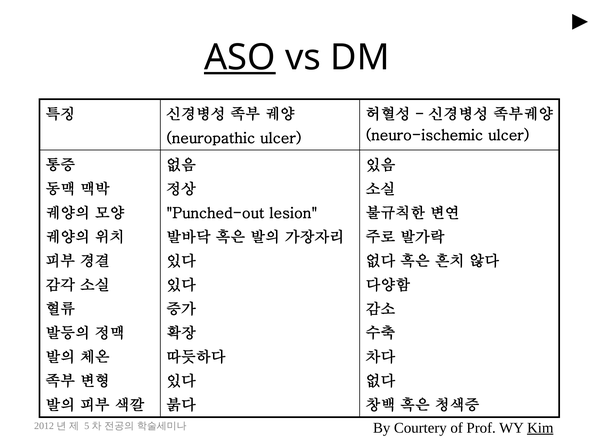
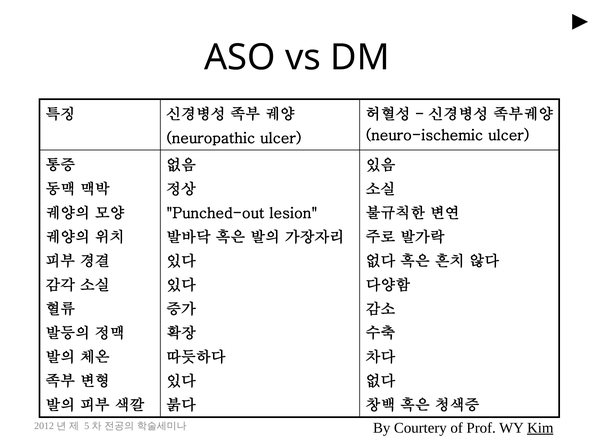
ASO underline: present -> none (240, 58)
